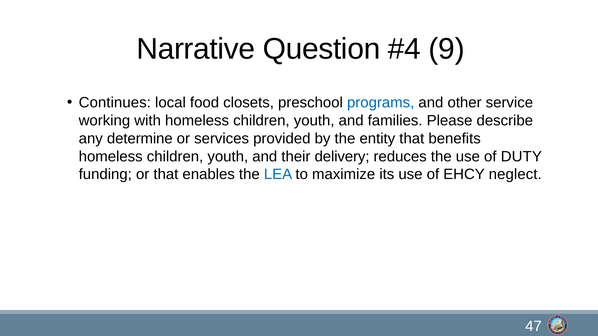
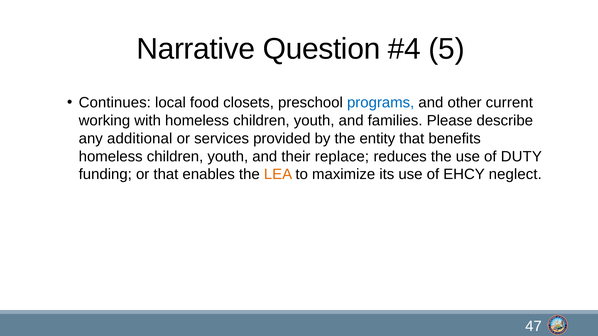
9: 9 -> 5 (447, 49)
service: service -> current (509, 103)
determine: determine -> additional (140, 139)
delivery: delivery -> replace (342, 157)
LEA colour: blue -> orange (278, 175)
